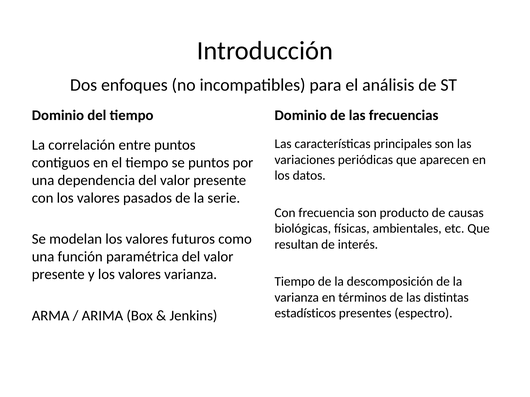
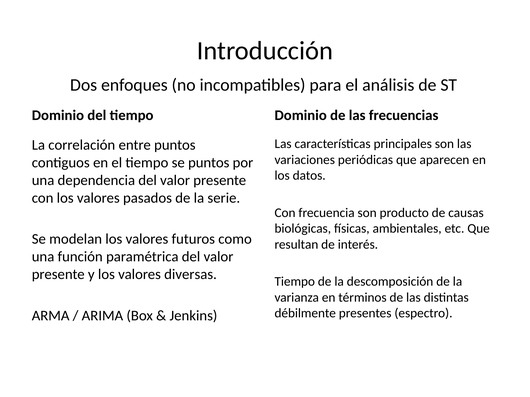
valores varianza: varianza -> diversas (191, 275)
estadísticos: estadísticos -> débilmente (305, 314)
